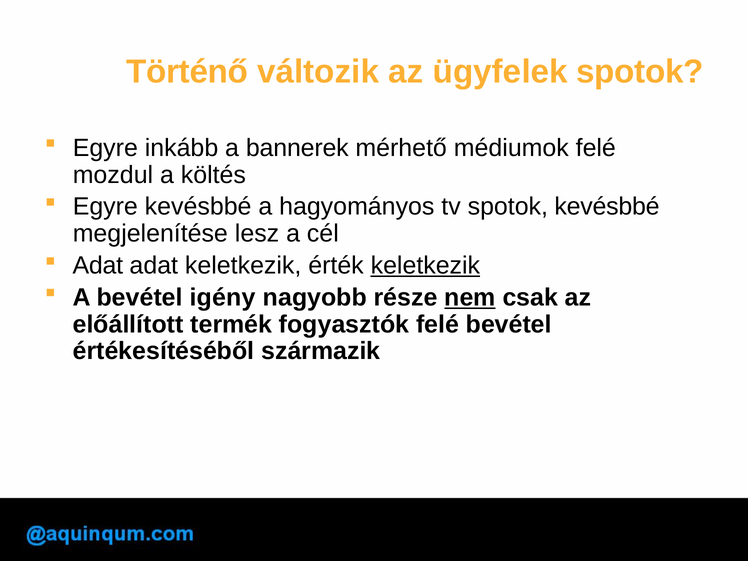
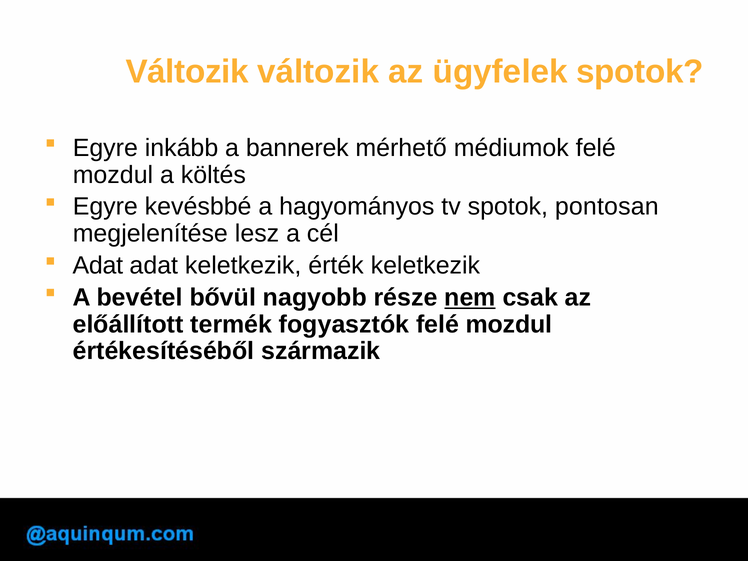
Történő: Történő -> Változik (187, 72)
spotok kevésbbé: kevésbbé -> pontosan (607, 207)
keletkezik underline: present -> none (425, 265)
igény: igény -> bővül (223, 297)
fogyasztók felé bevétel: bevétel -> mozdul (509, 324)
